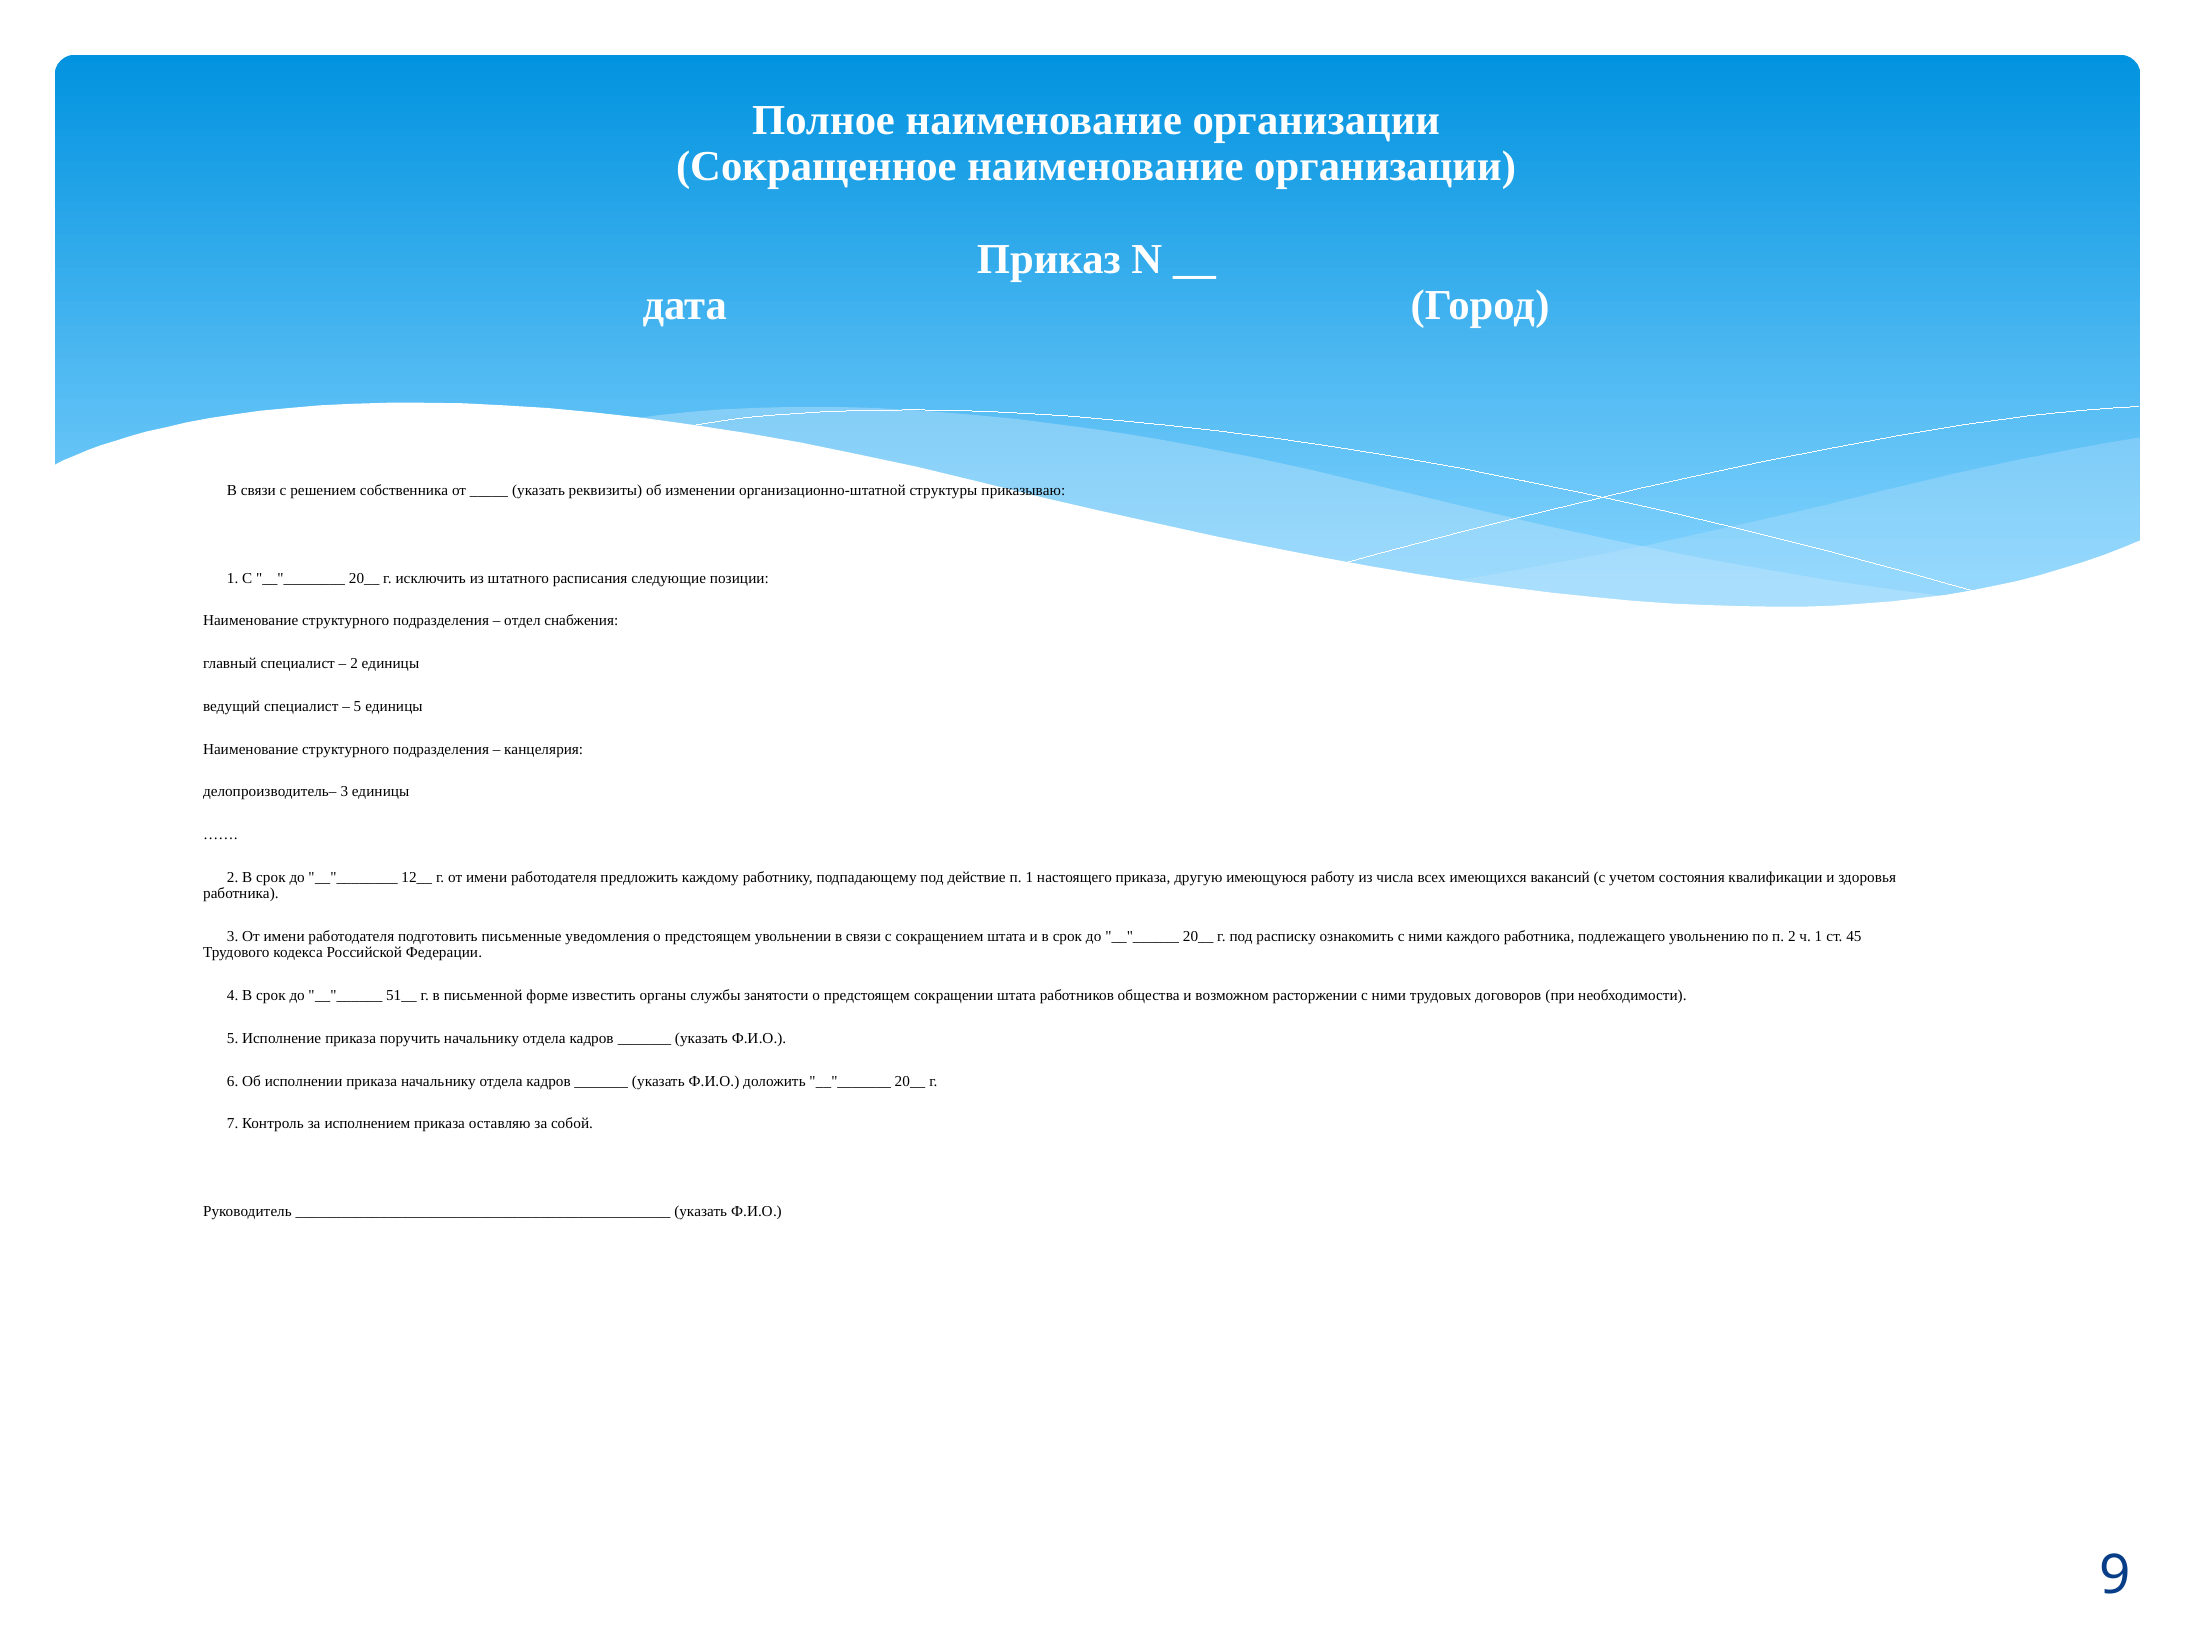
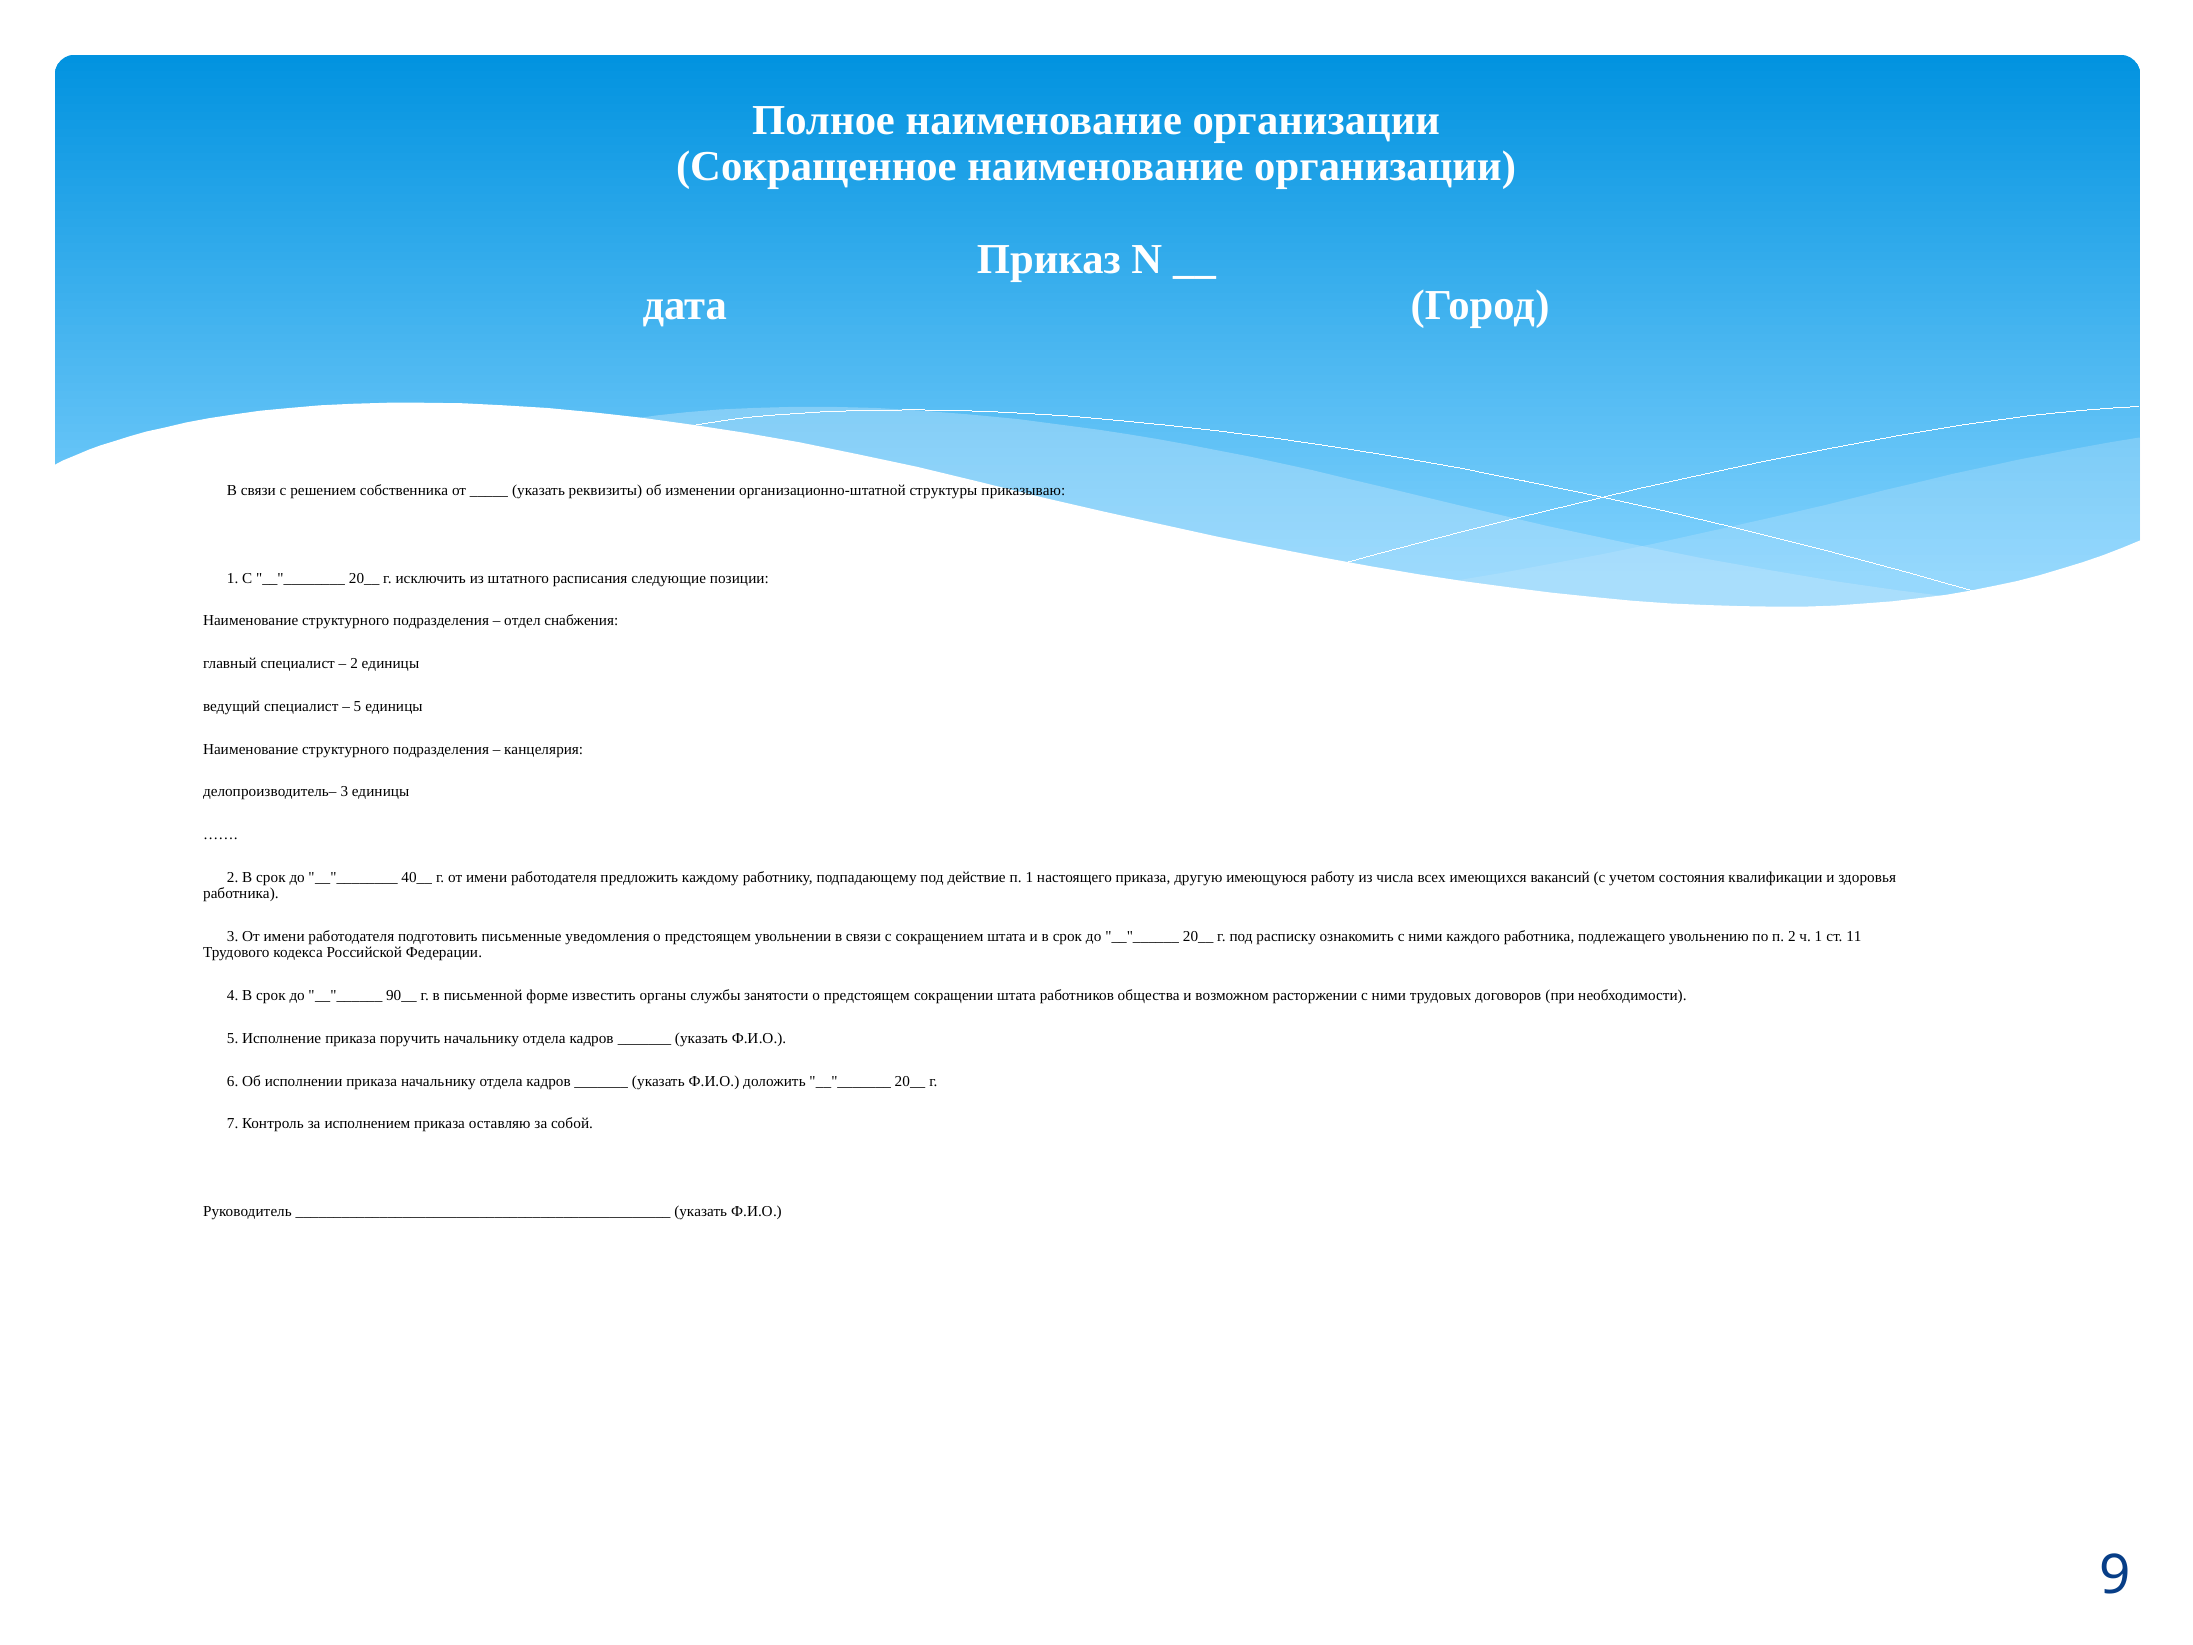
12__: 12__ -> 40__ (417, 877)
45: 45 -> 11 (1854, 936)
51__: 51__ -> 90__ (401, 996)
